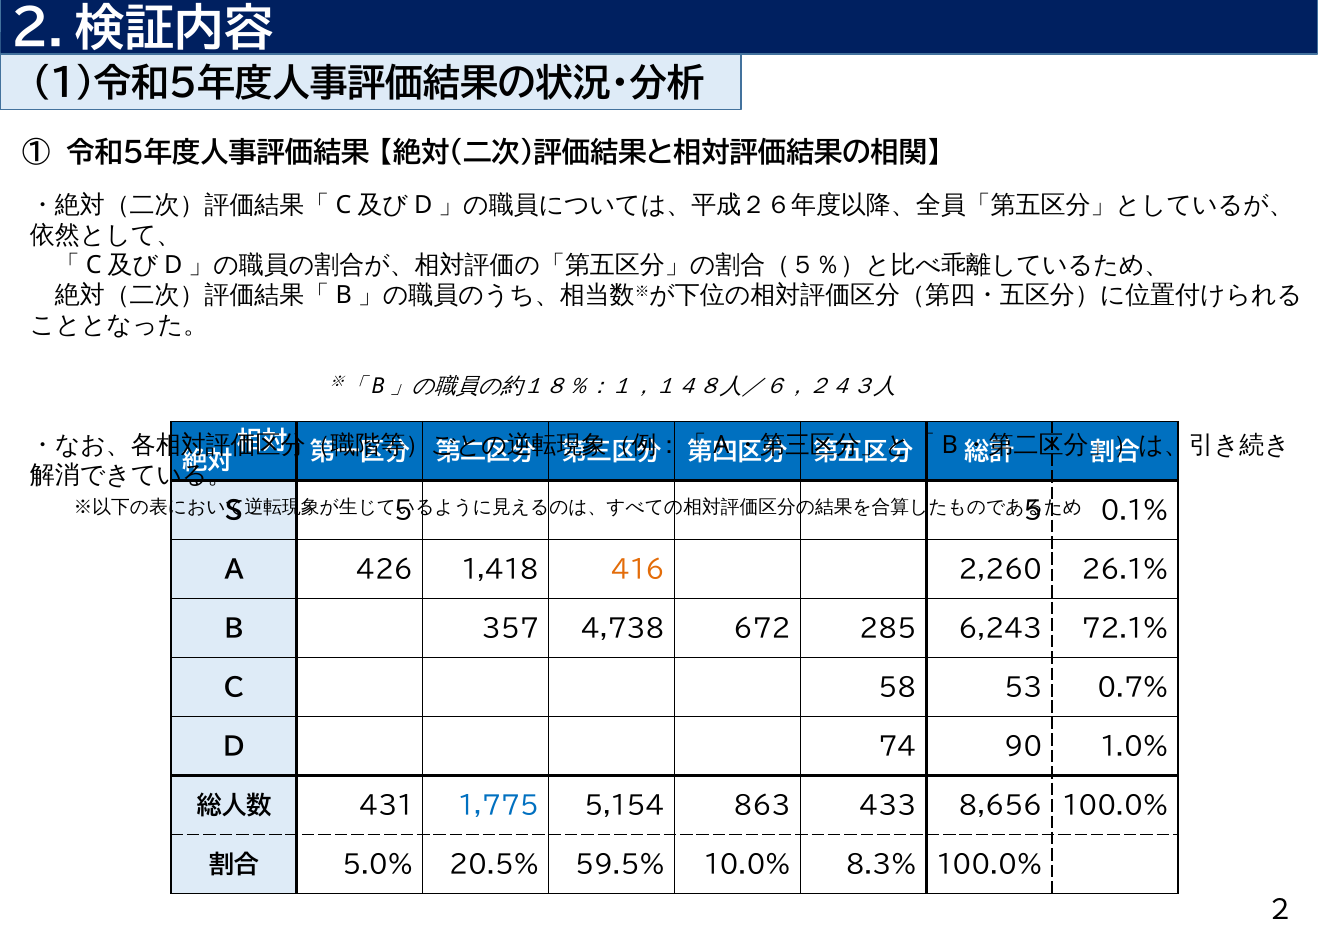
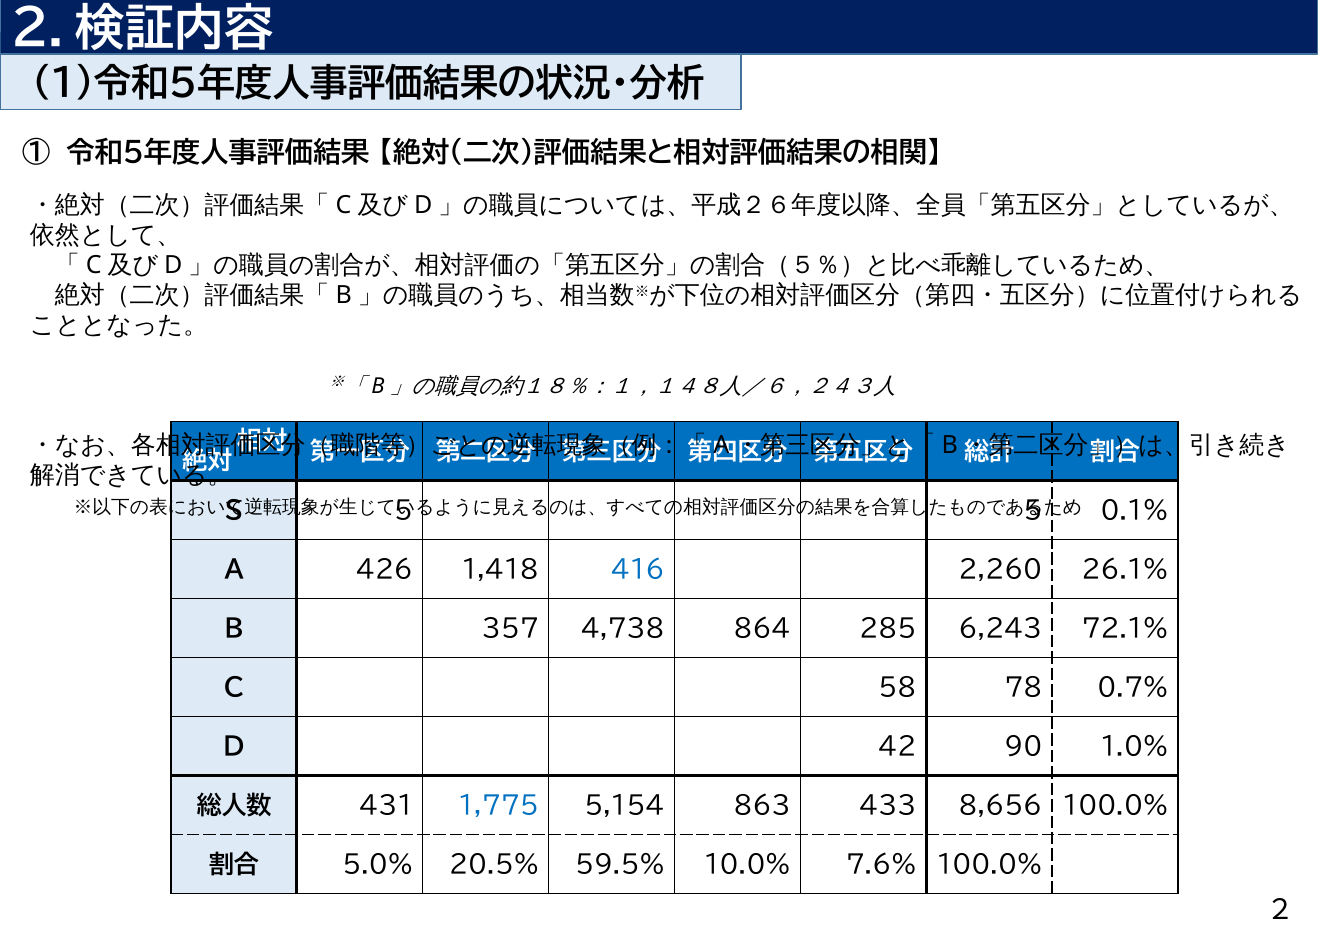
416 colour: orange -> blue (638, 570)
672: 672 -> 864 (762, 629)
53: 53 -> 78 (1023, 688)
74: 74 -> 42 (897, 747)
8.3%: 8.3% -> 7.6% (881, 865)
